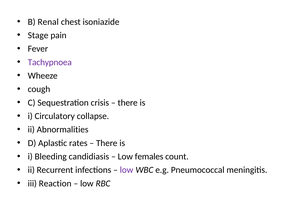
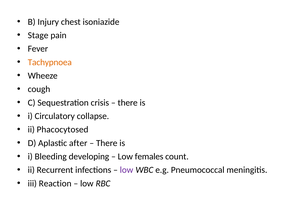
Renal: Renal -> Injury (48, 22)
Tachypnoea colour: purple -> orange (50, 62)
Abnormalities: Abnormalities -> Phacocytosed (63, 129)
rates: rates -> after (78, 143)
candidiasis: candidiasis -> developing (89, 156)
